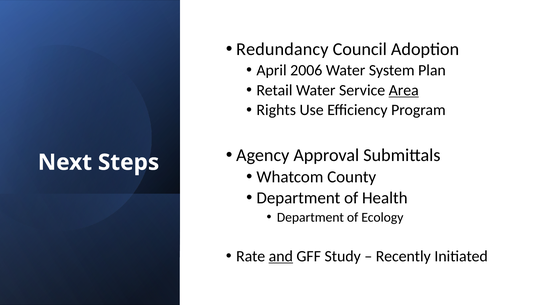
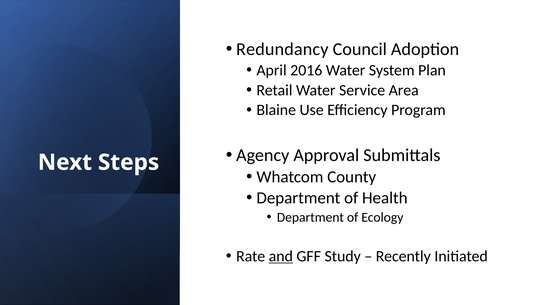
2006: 2006 -> 2016 (306, 70)
Area underline: present -> none (404, 90)
Rights: Rights -> Blaine (276, 110)
